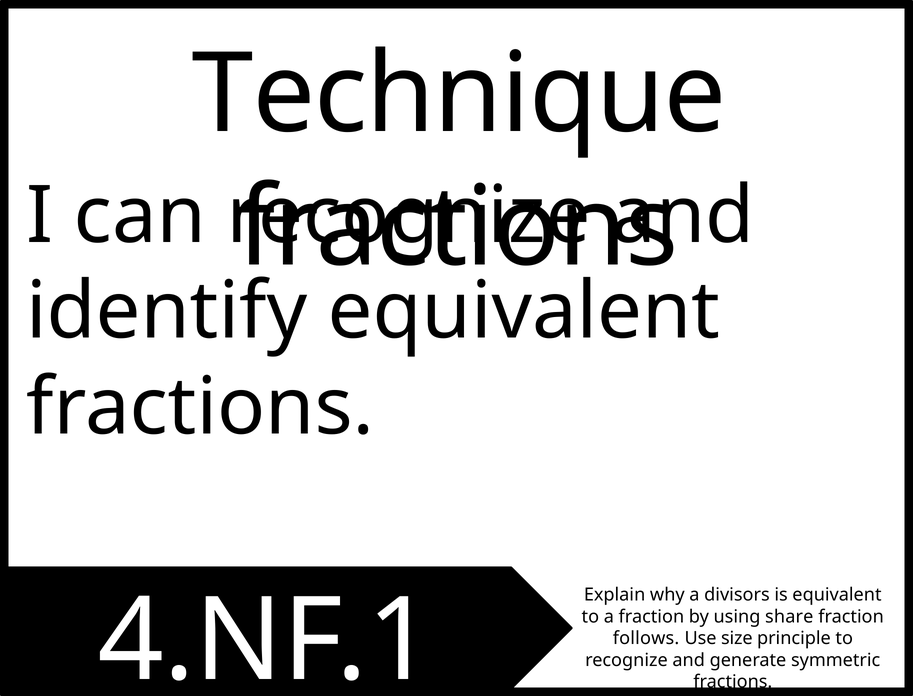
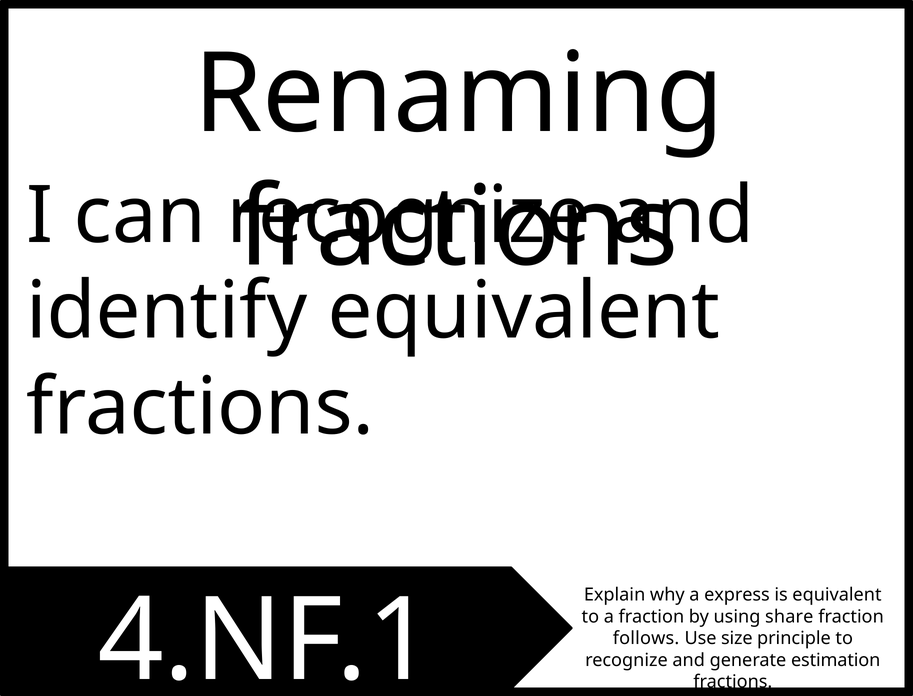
Technique: Technique -> Renaming (459, 95)
divisors: divisors -> express (737, 595)
symmetric: symmetric -> estimation (836, 660)
